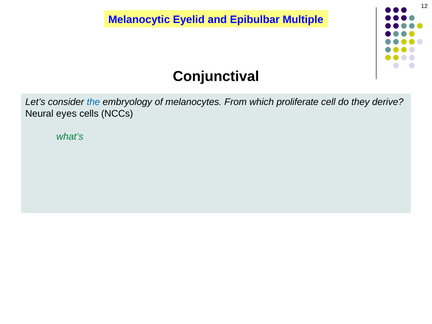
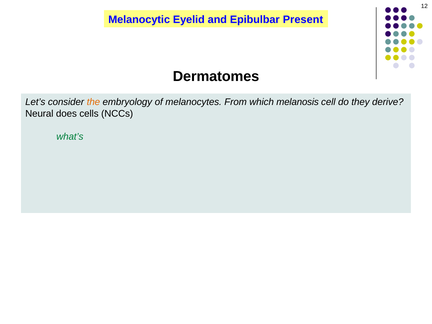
Multiple: Multiple -> Present (303, 19)
Conjunctival: Conjunctival -> Dermatomes (216, 77)
the colour: blue -> orange (93, 102)
which proliferate: proliferate -> melanosis (298, 102)
eyes: eyes -> does (66, 114)
